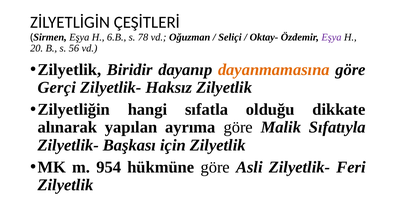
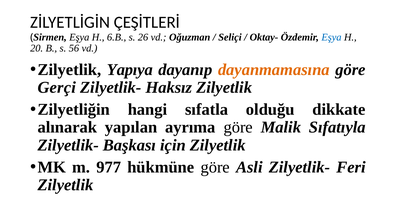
78: 78 -> 26 (143, 37)
Eşya colour: purple -> blue (331, 37)
Biridir: Biridir -> Yapıya (130, 70)
954: 954 -> 977 (109, 167)
